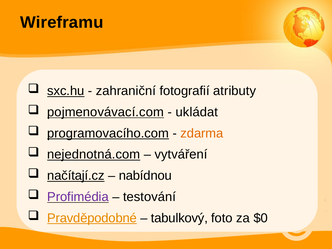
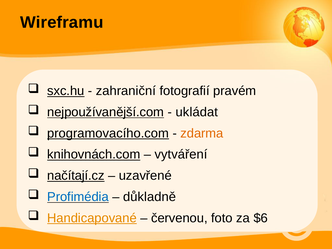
atributy: atributy -> pravém (235, 91)
pojmenovávací.com: pojmenovávací.com -> nejpoužívanější.com (106, 112)
nejednotná.com: nejednotná.com -> knihovnách.com (94, 154)
nabídnou: nabídnou -> uzavřené (145, 176)
Profimédia colour: purple -> blue (78, 197)
testování: testování -> důkladně (150, 197)
Pravděpodobné: Pravděpodobné -> Handicapované (92, 218)
tabulkový: tabulkový -> červenou (179, 218)
$0: $0 -> $6 (261, 218)
